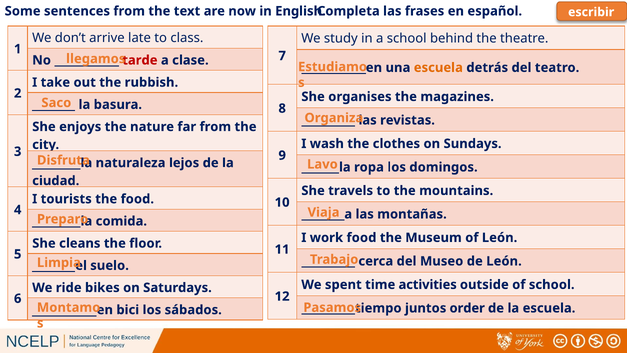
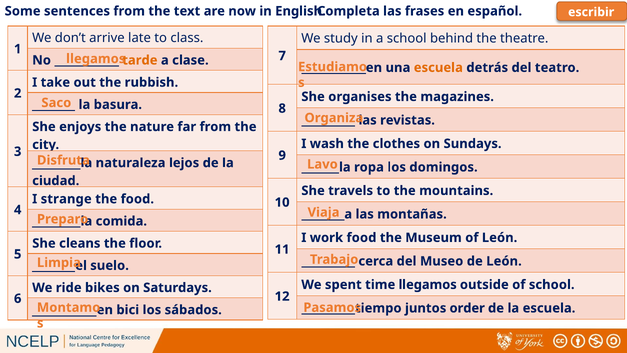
tarde colour: red -> orange (140, 60)
tourists: tourists -> strange (66, 199)
time activities: activities -> llegamos (428, 284)
